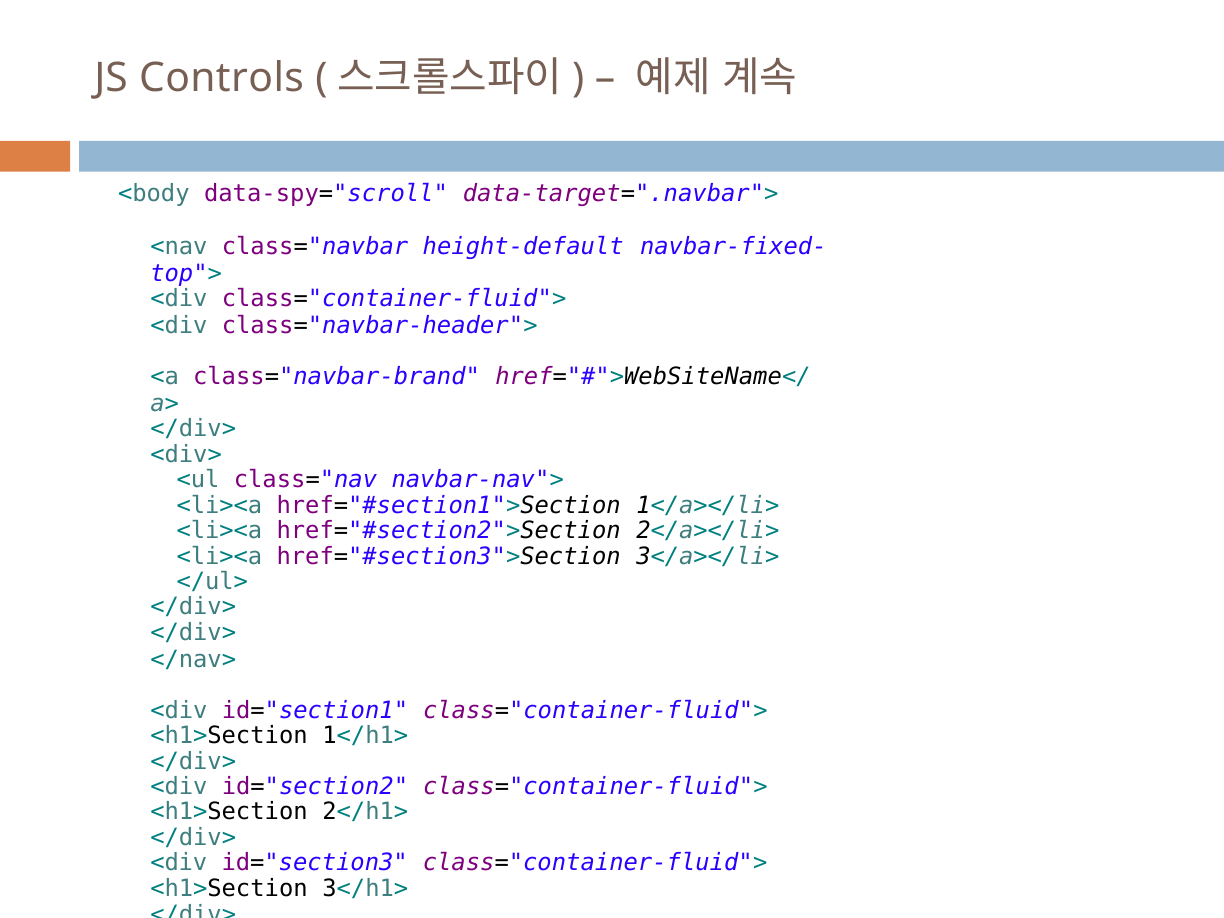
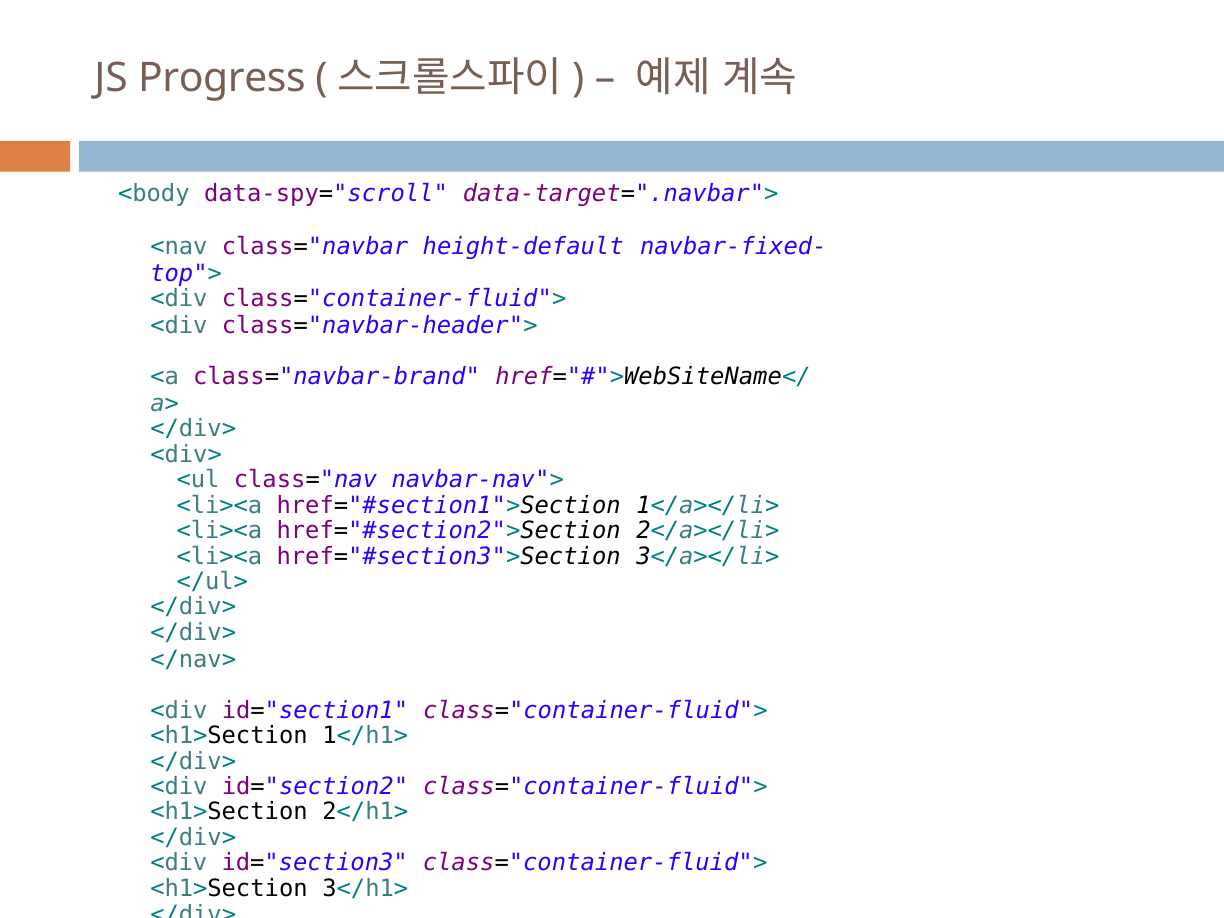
Controls: Controls -> Progress (222, 78)
